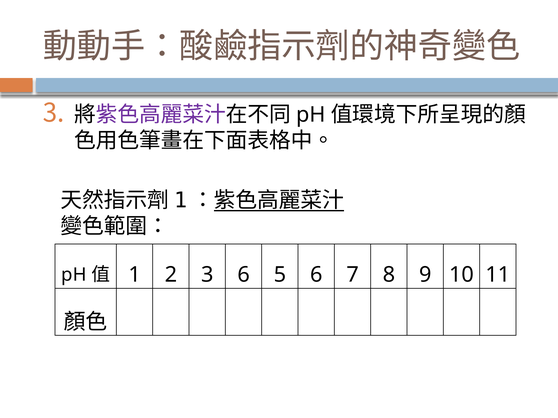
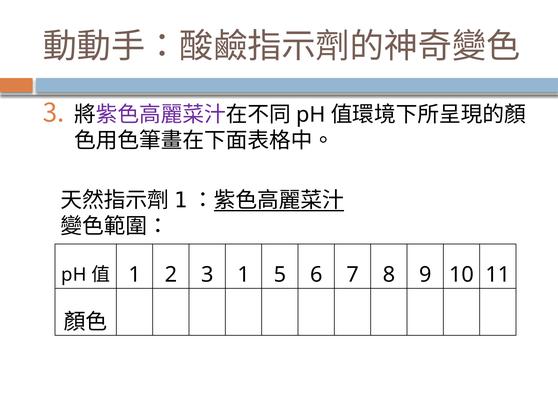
3 6: 6 -> 1 (244, 275)
